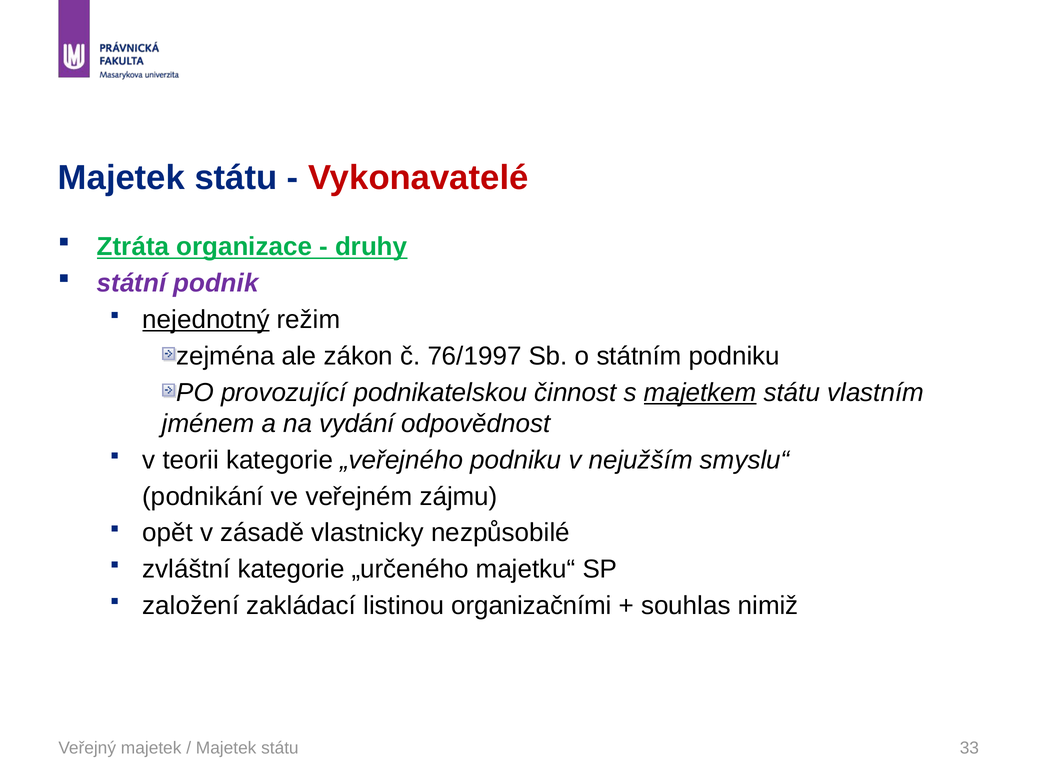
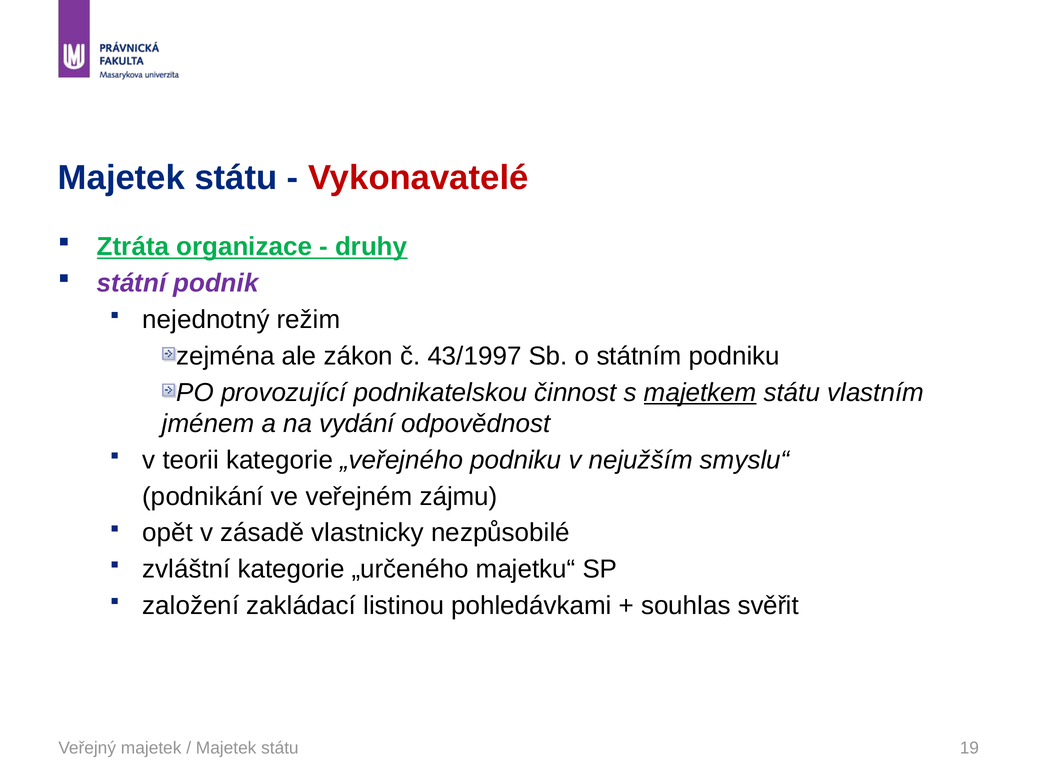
nejednotný underline: present -> none (206, 320)
76/1997: 76/1997 -> 43/1997 (475, 356)
organizačními: organizačními -> pohledávkami (531, 606)
nimiž: nimiž -> svěřit (768, 606)
33: 33 -> 19 (969, 748)
